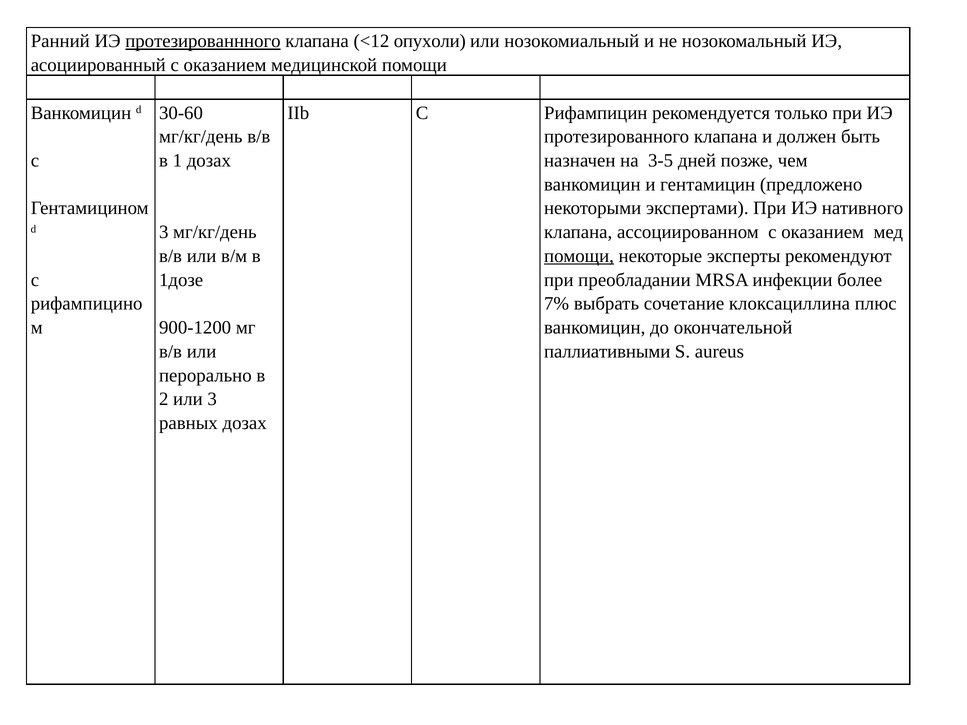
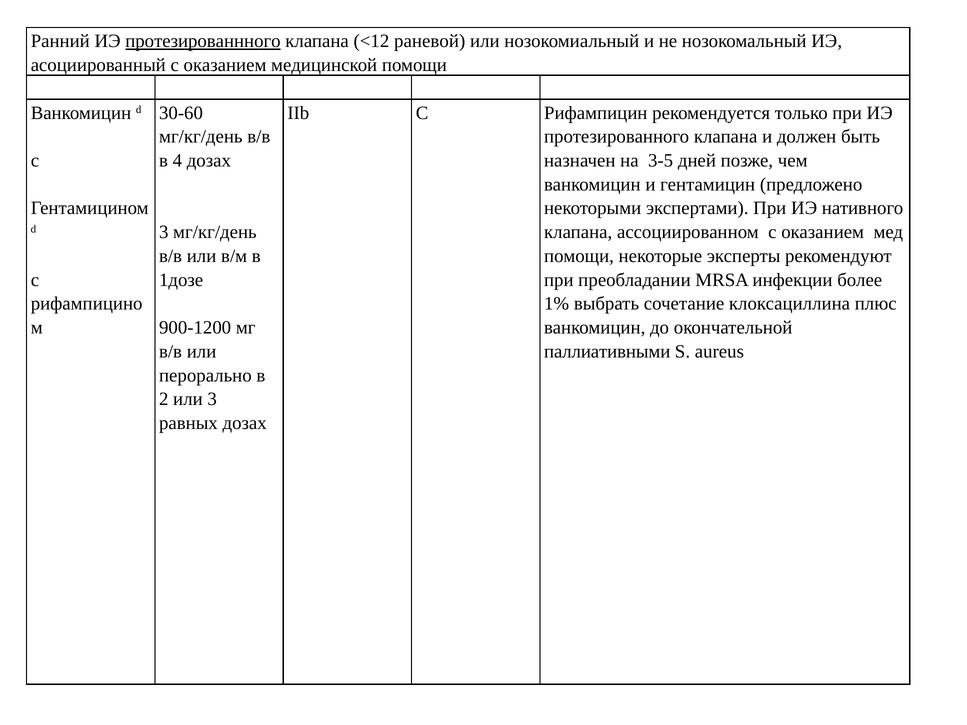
опухоли: опухоли -> раневой (430, 41)
1: 1 -> 4 (177, 161)
помощи underline: present -> none (579, 256)
7%: 7% -> 1% (557, 304)
